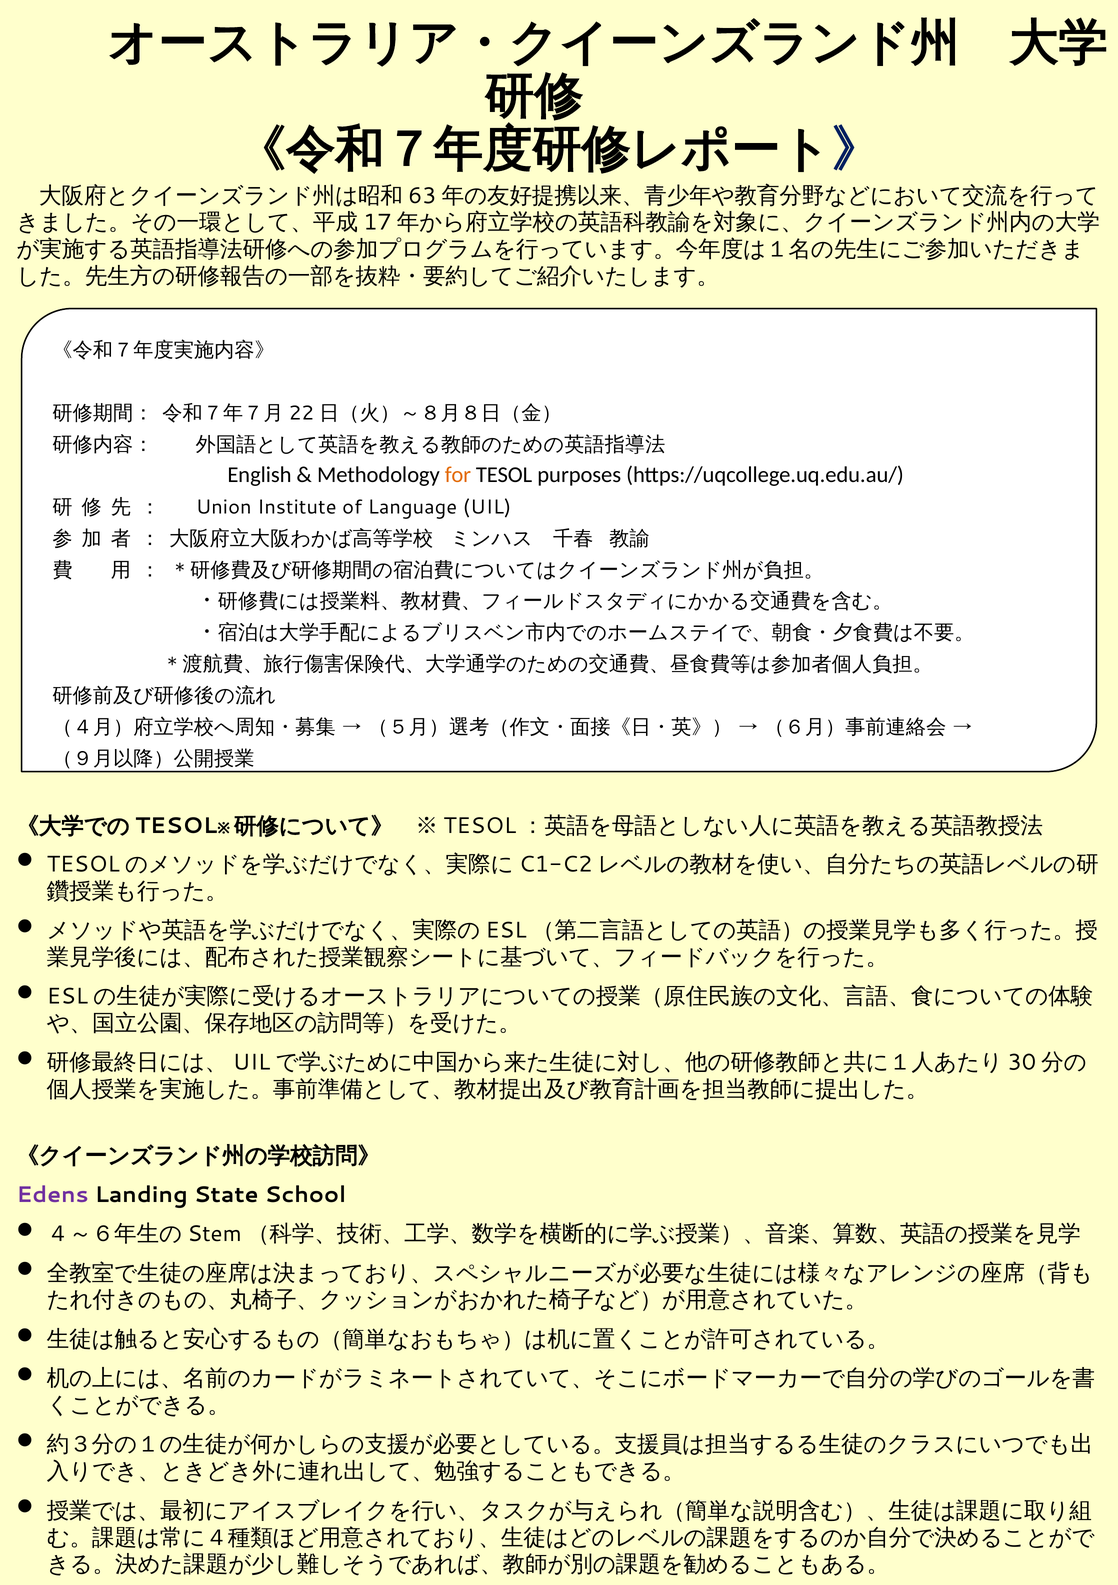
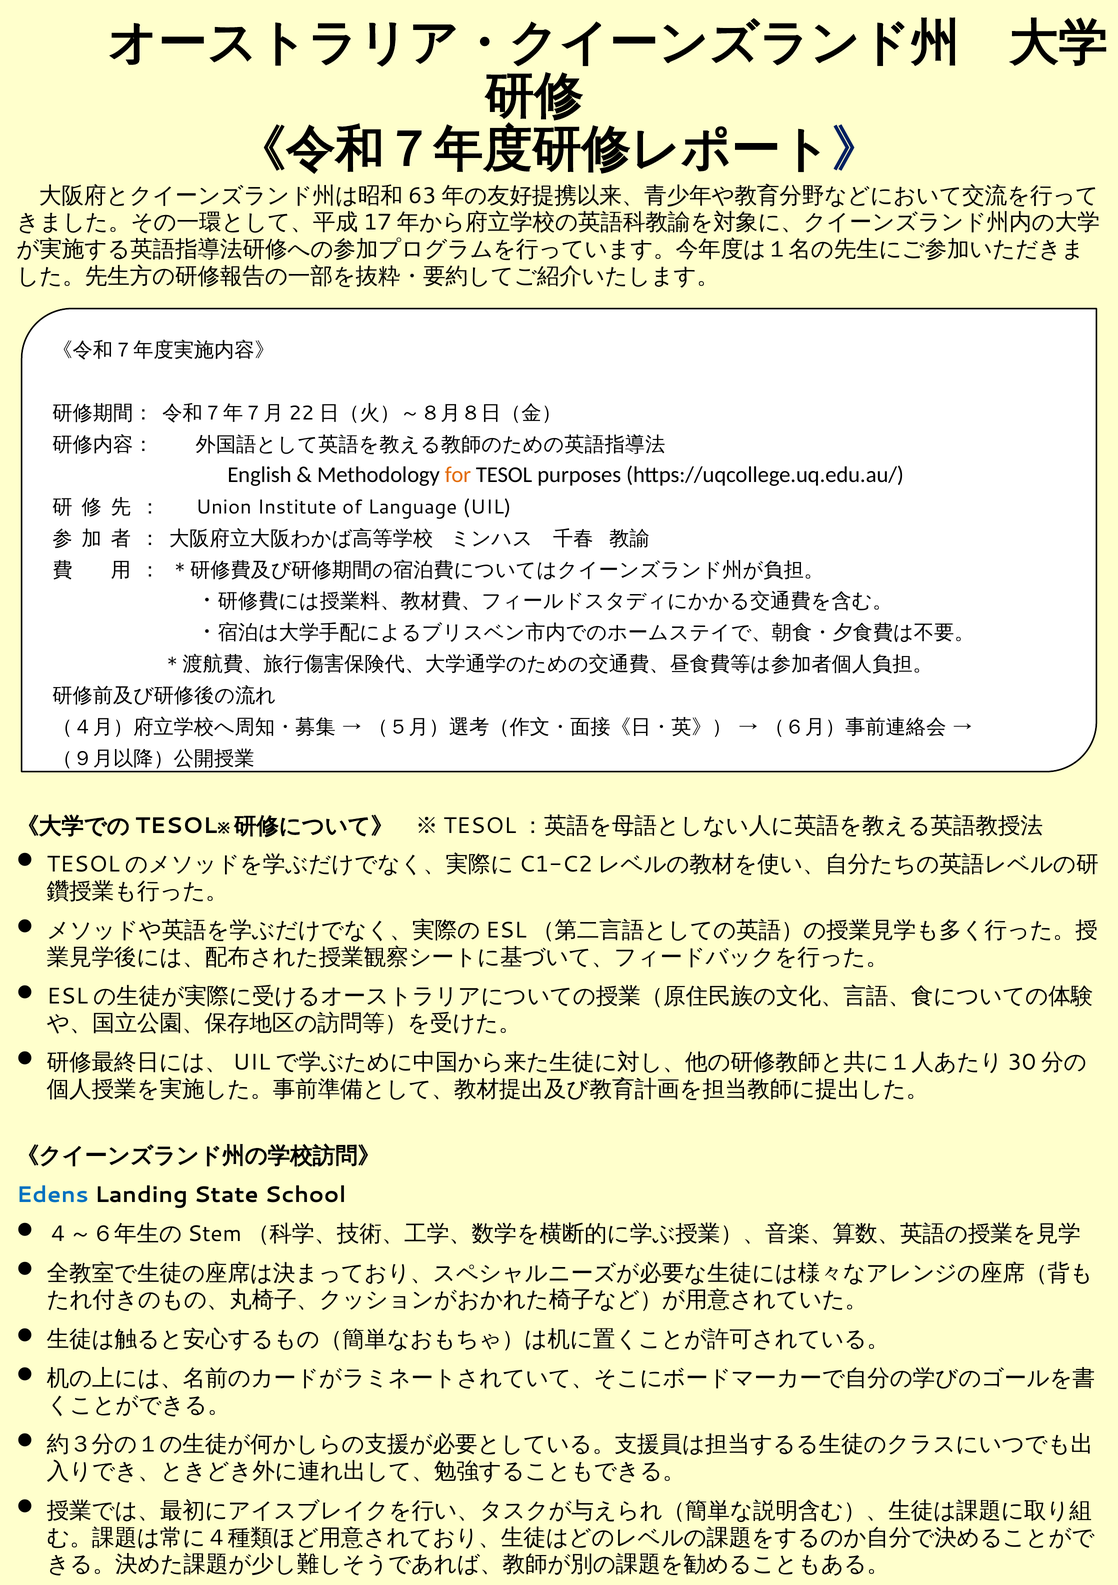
Edens colour: purple -> blue (53, 1195)
